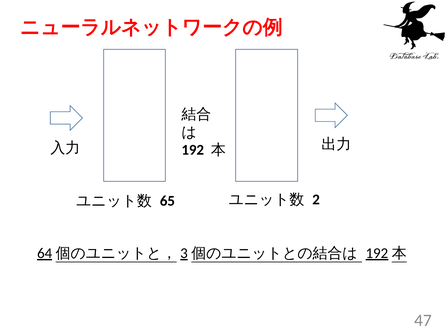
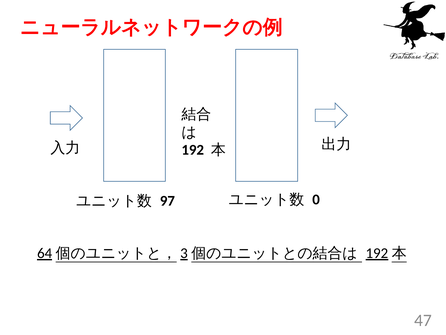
2: 2 -> 0 (316, 199)
65: 65 -> 97 (167, 200)
